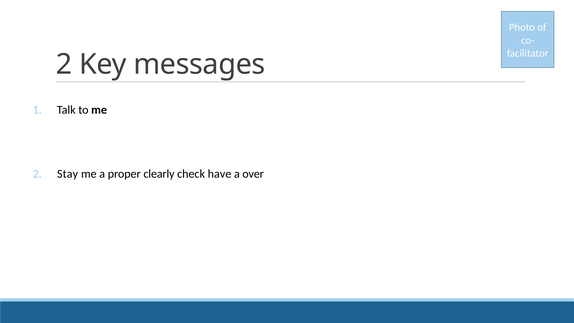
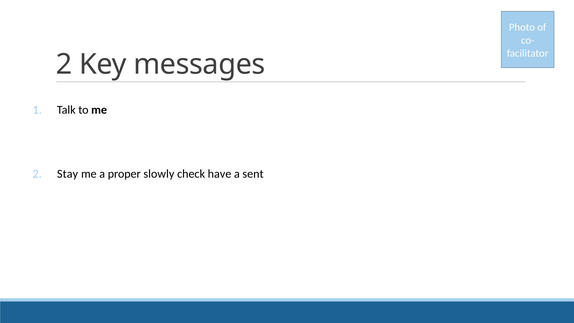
clearly: clearly -> slowly (159, 174)
over: over -> sent (253, 174)
